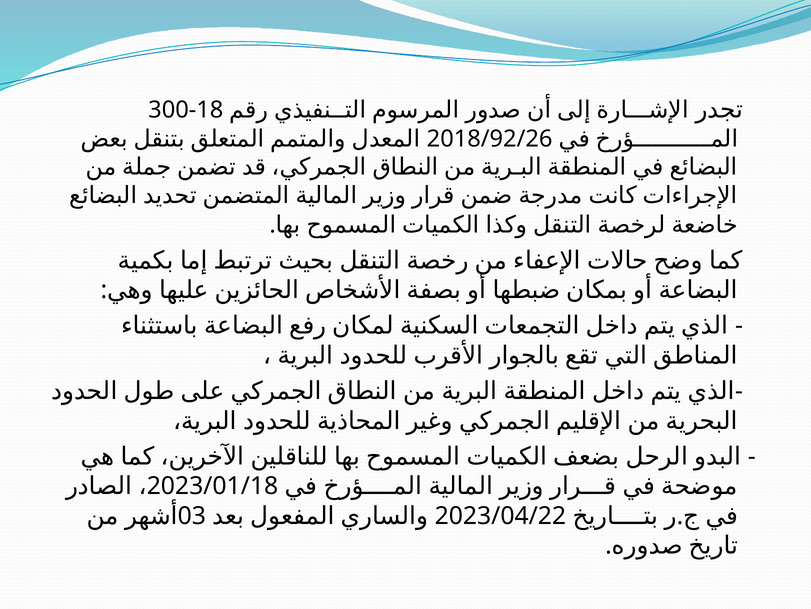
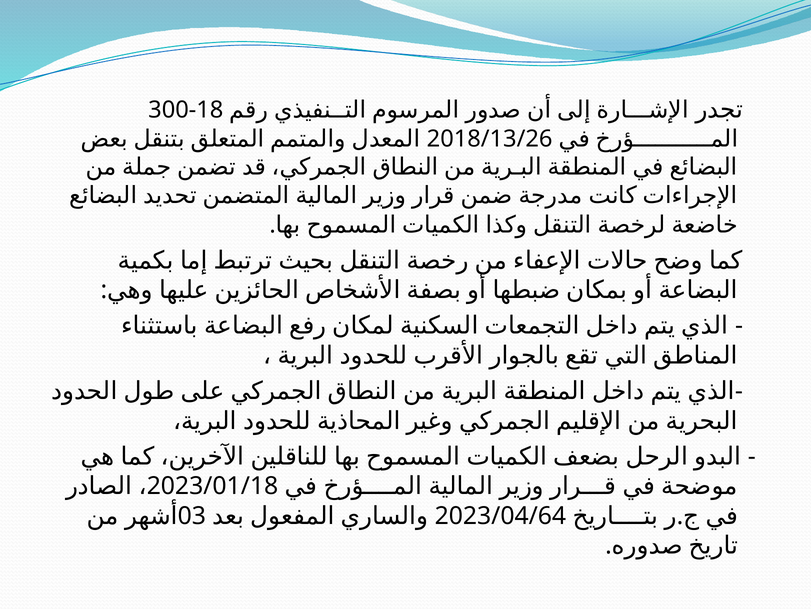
2018/92/26: 2018/92/26 -> 2018/13/26 (490, 139)
2023/04/22: 2023/04/22 -> 2023/04/64 (500, 515)
